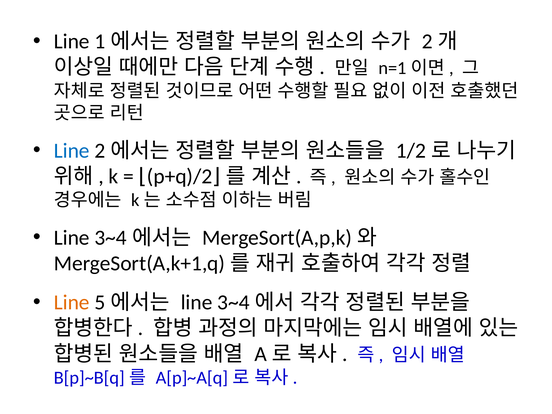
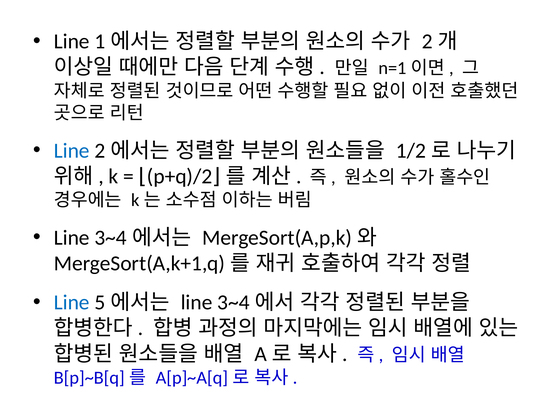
Line colour: orange -> blue (72, 303)
